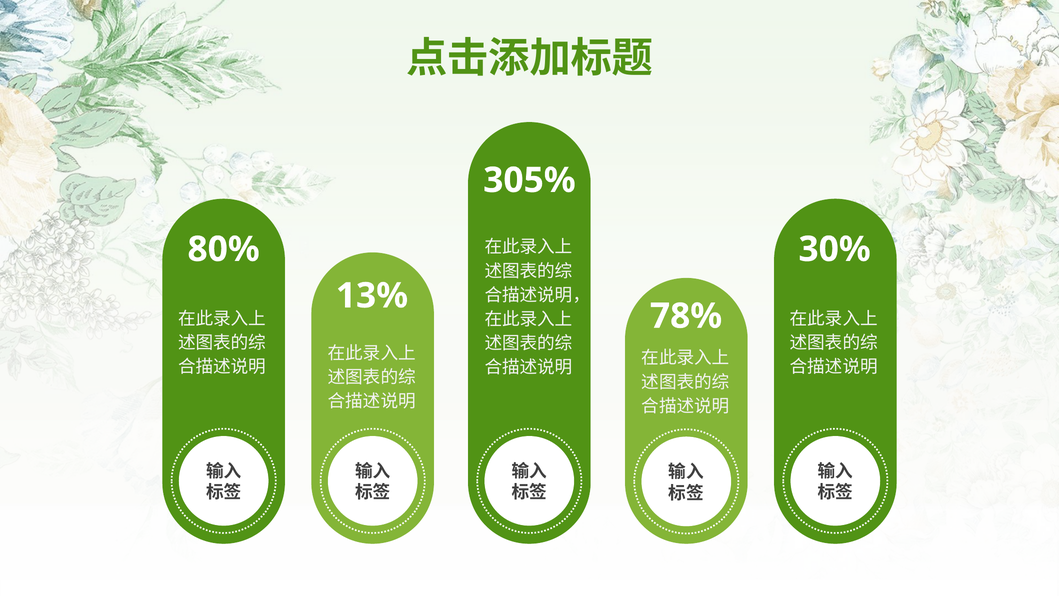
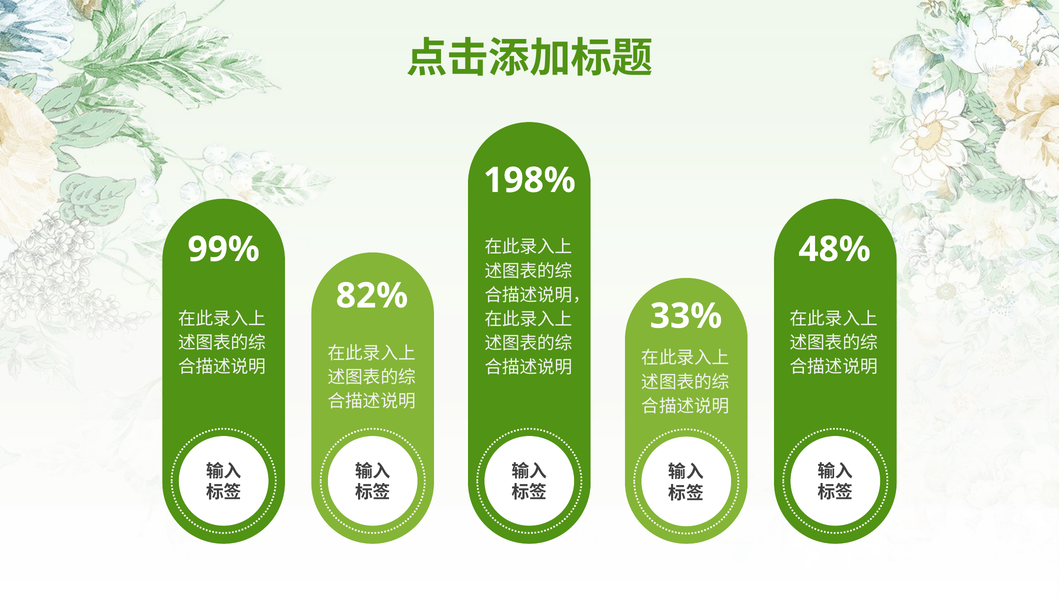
305%: 305% -> 198% (529, 180)
80%: 80% -> 99% (224, 249)
30%: 30% -> 48% (835, 249)
13%: 13% -> 82% (372, 296)
78%: 78% -> 33% (686, 316)
